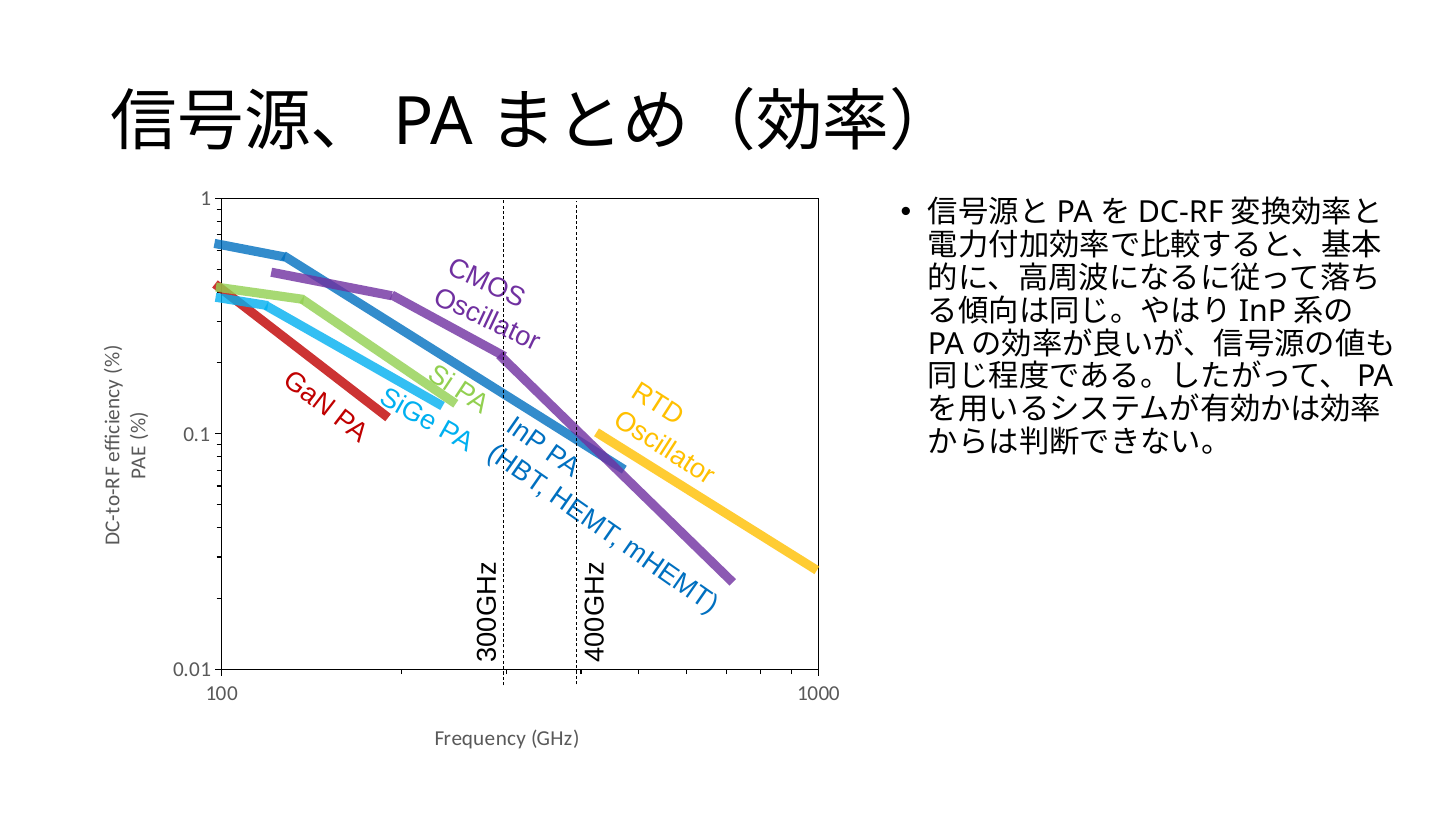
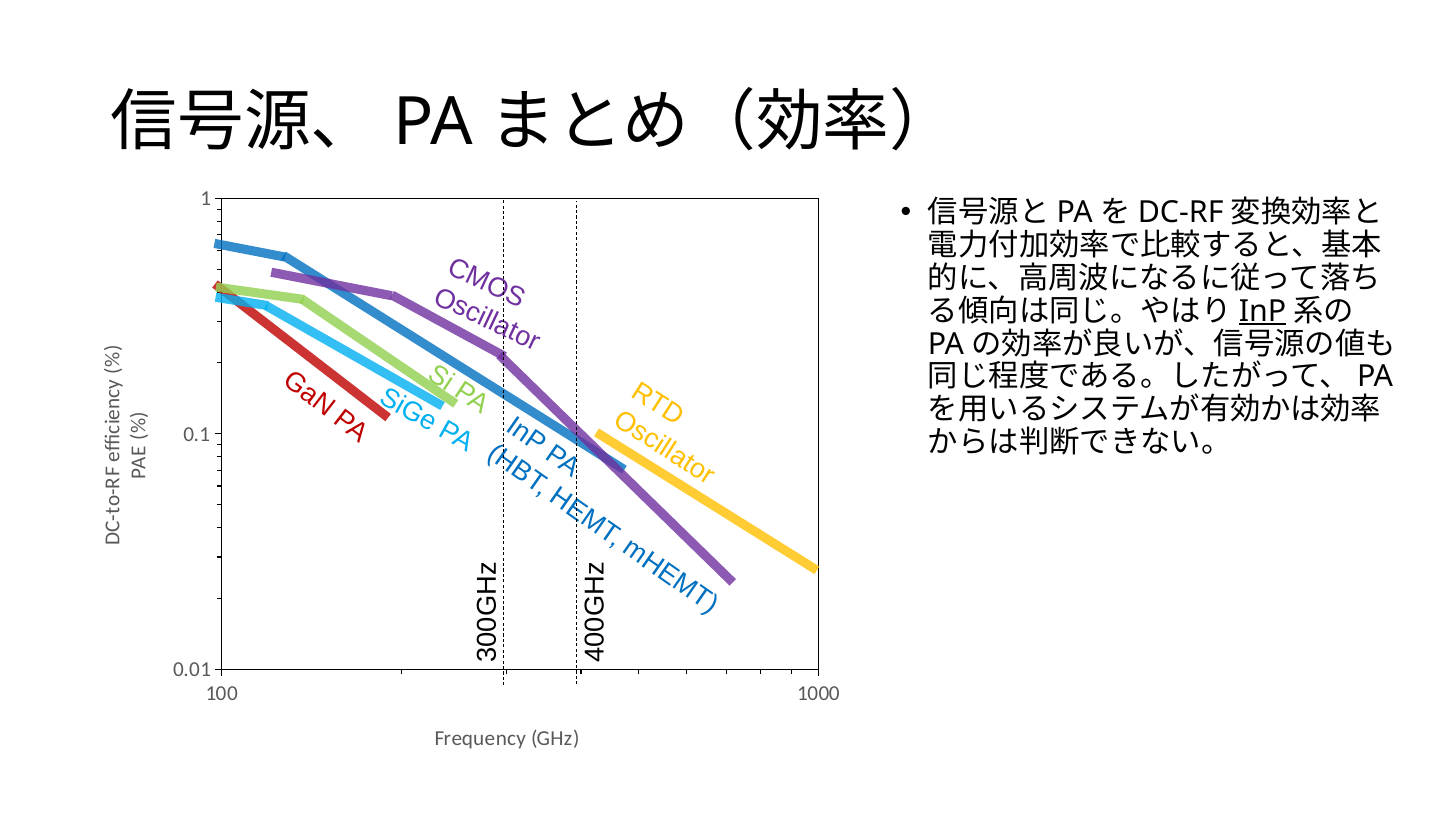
InP underline: none -> present (1263, 311)
